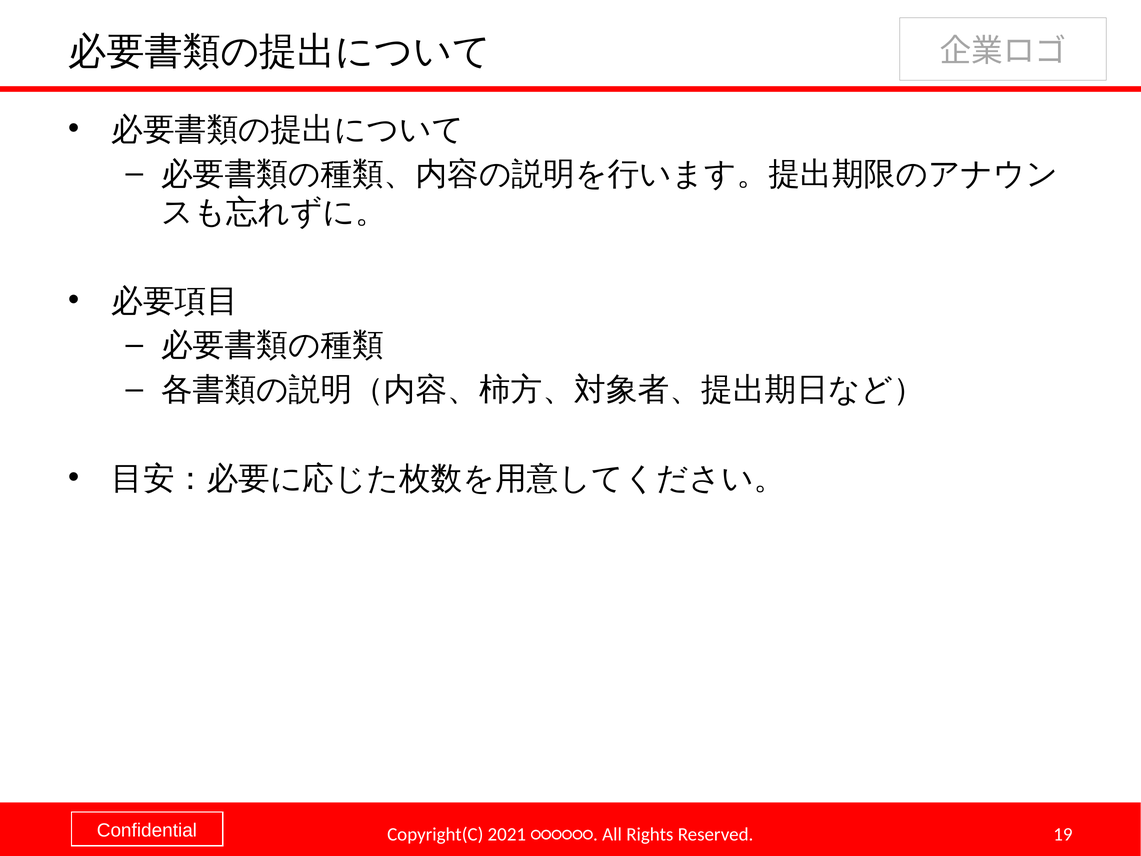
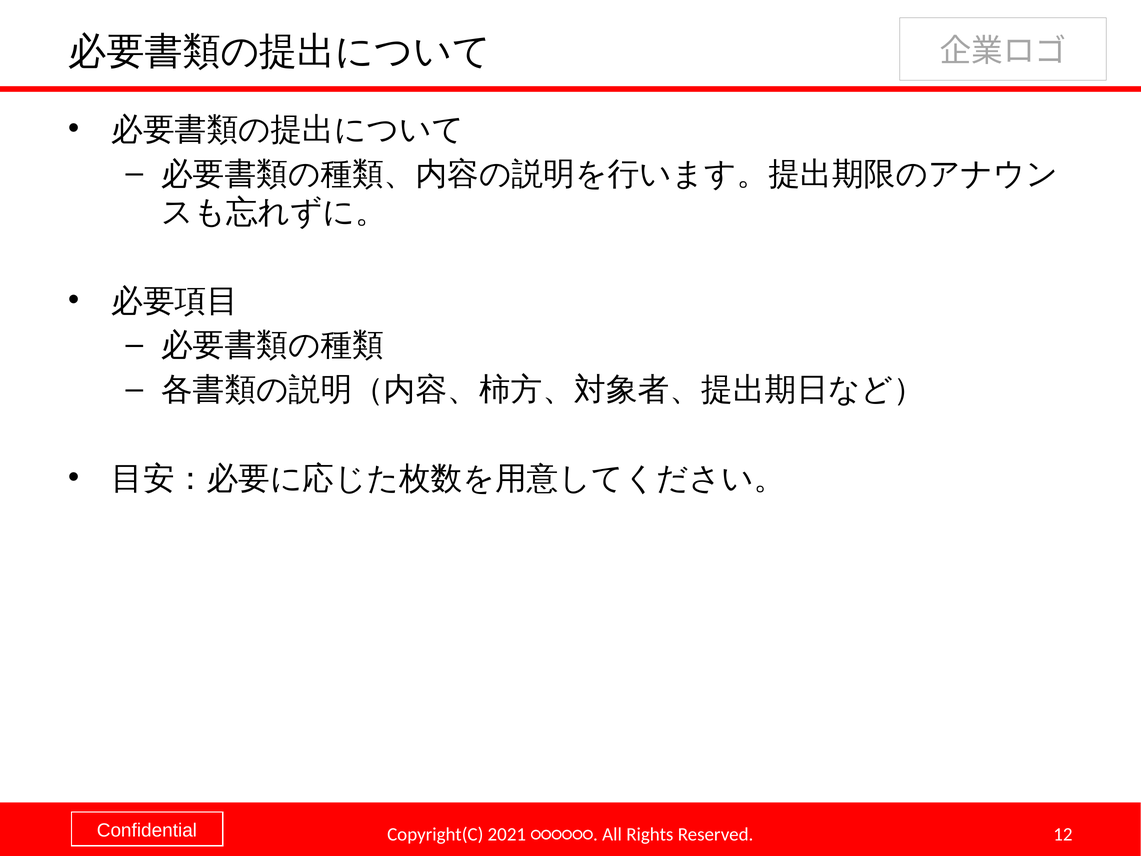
19: 19 -> 12 (1063, 834)
